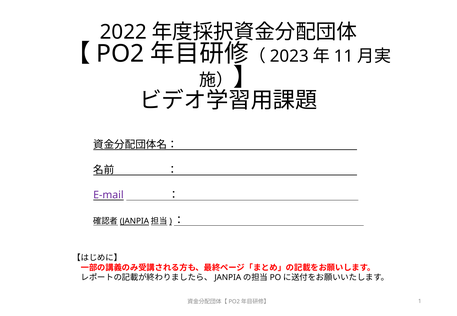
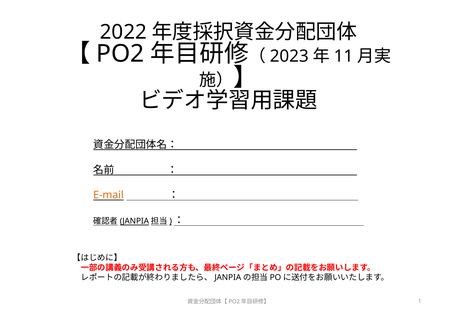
E-mail colour: purple -> orange (108, 195)
